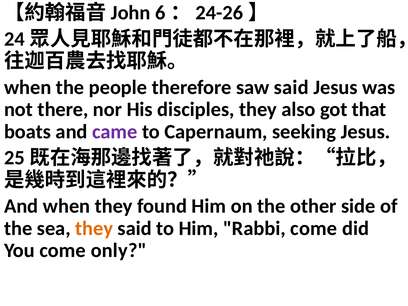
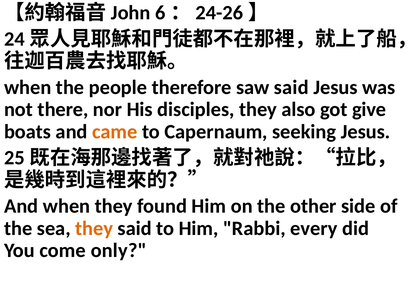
that: that -> give (369, 110)
came colour: purple -> orange (115, 132)
Rabbi come: come -> every (314, 228)
